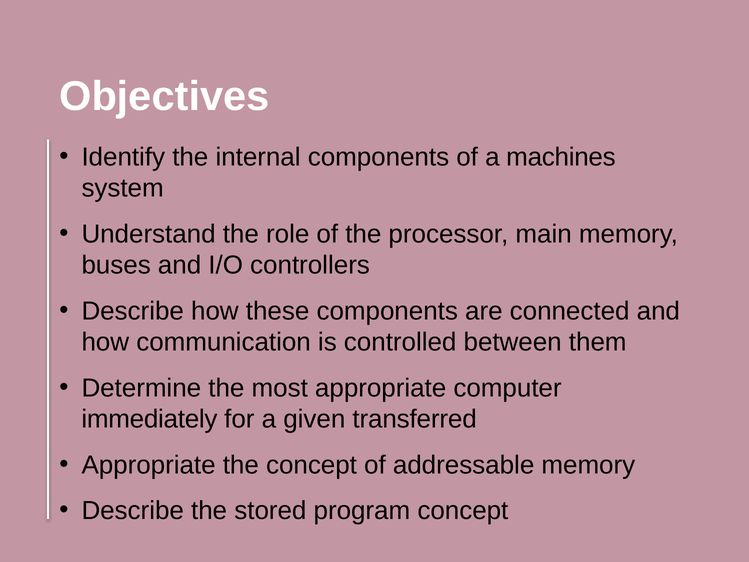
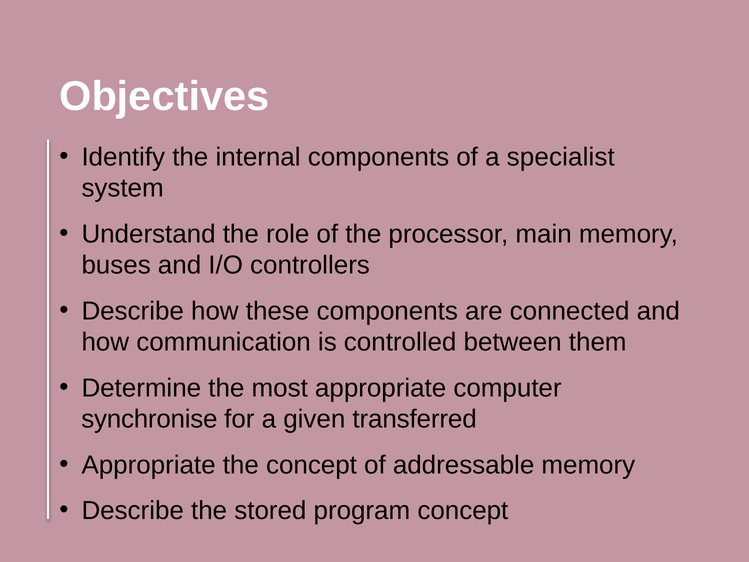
machines: machines -> specialist (561, 157)
immediately: immediately -> synchronise (149, 419)
